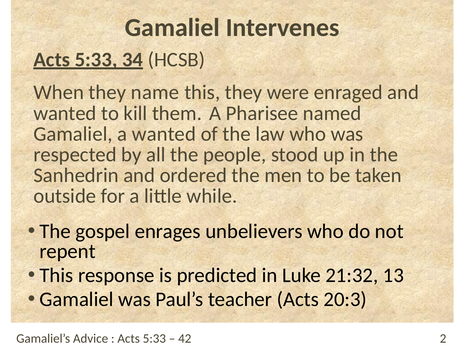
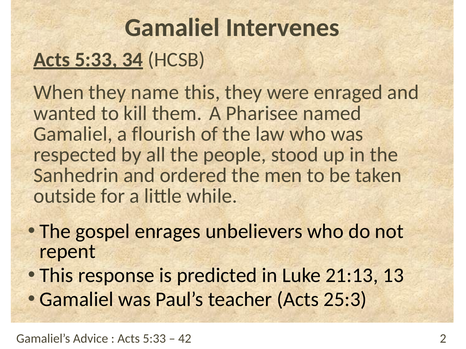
a wanted: wanted -> flourish (164, 134)
21:32: 21:32 -> 21:13 (352, 276)
20:3: 20:3 -> 25:3 (345, 300)
